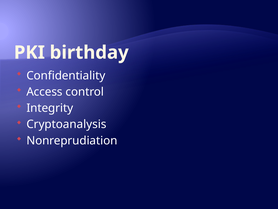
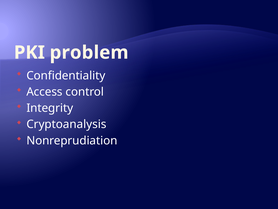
birthday: birthday -> problem (89, 52)
